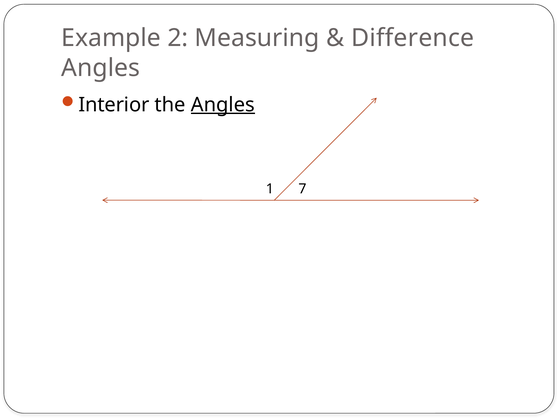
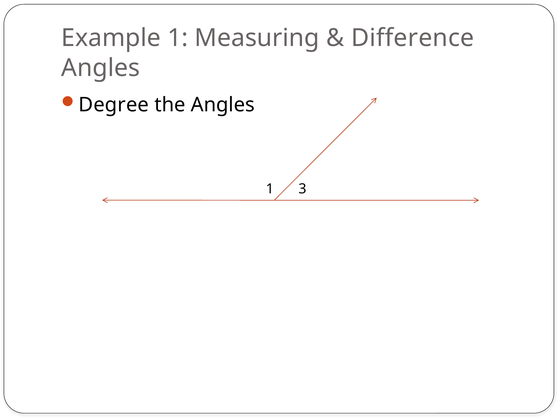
Example 2: 2 -> 1 (178, 38)
Interior: Interior -> Degree (114, 105)
Angles underline: present -> none (223, 105)
7: 7 -> 3 (302, 189)
